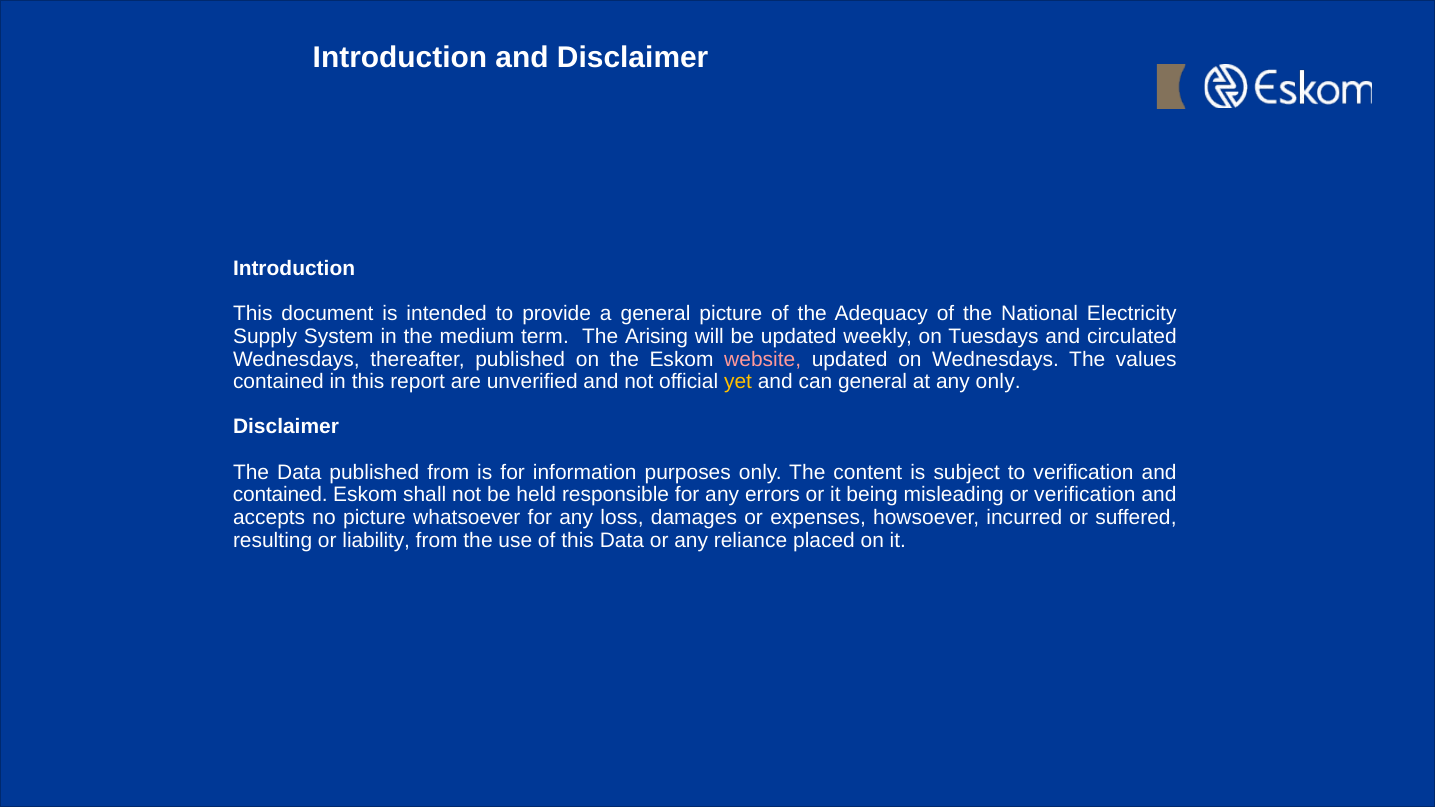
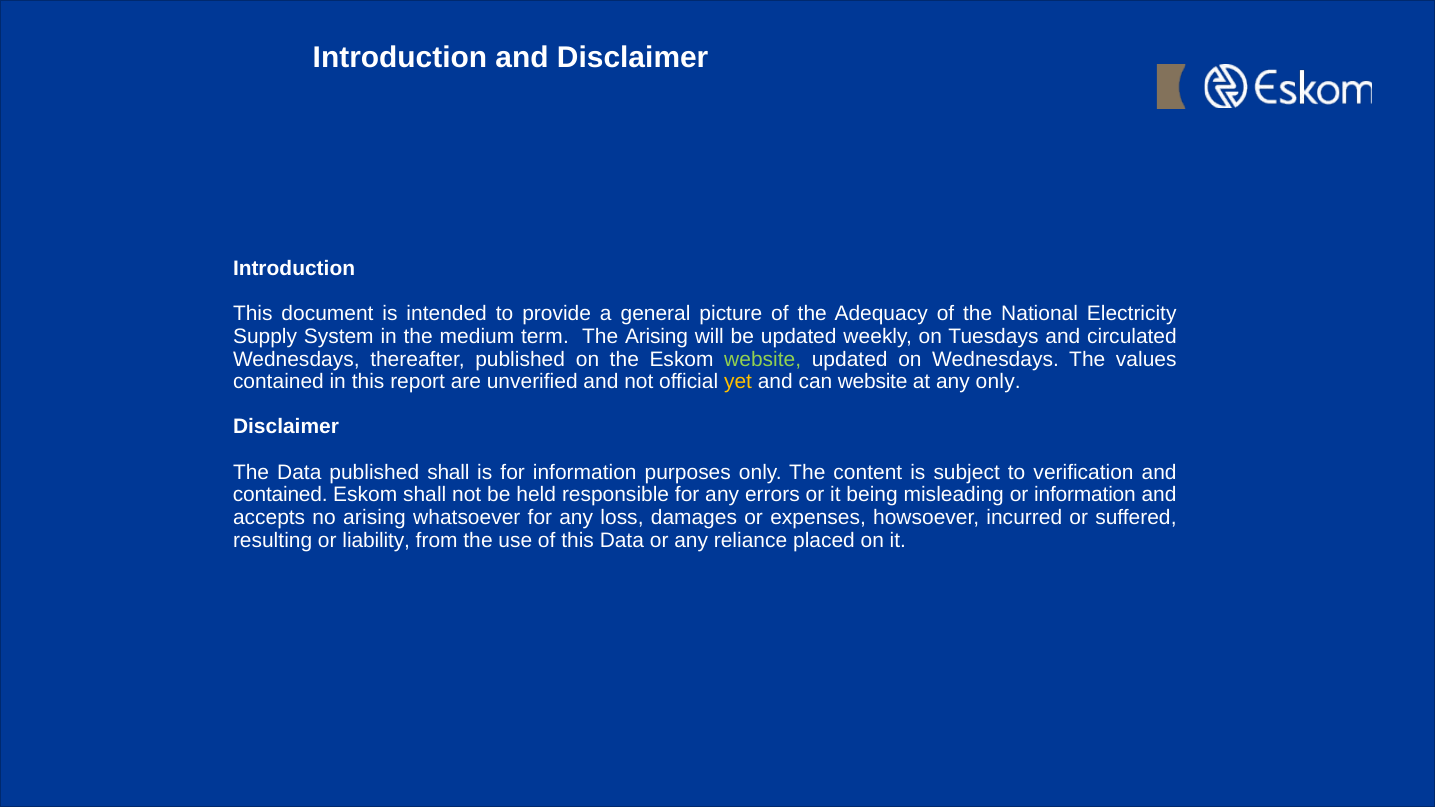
website colour: pink -> light green (763, 359)
can general: general -> website (873, 382)
published from: from -> shall (448, 472)
or verification: verification -> information (1085, 495)
no picture: picture -> arising (374, 518)
